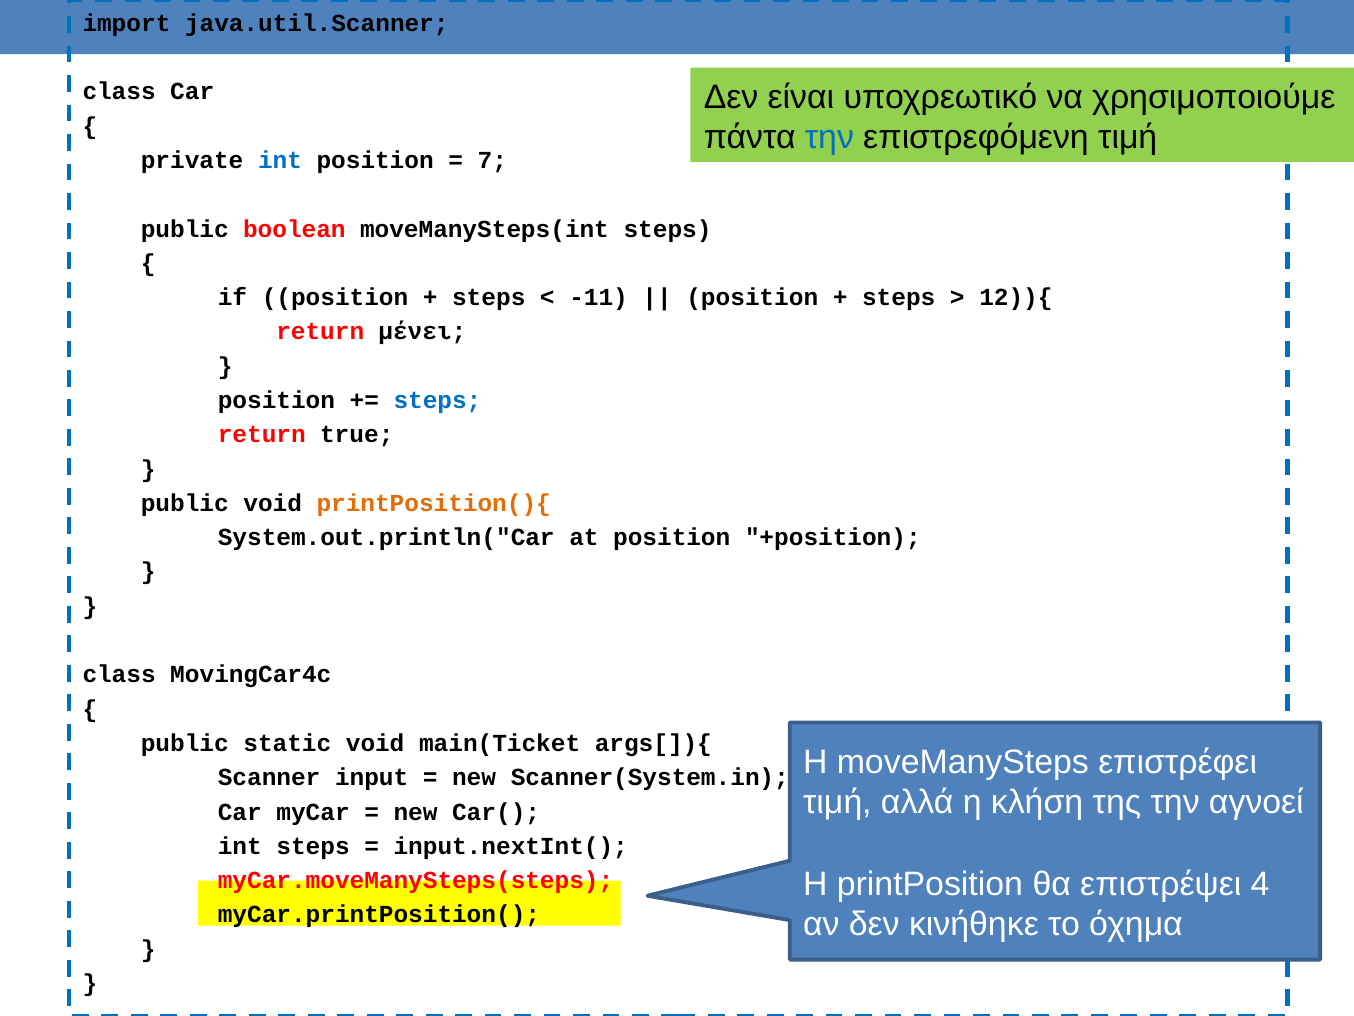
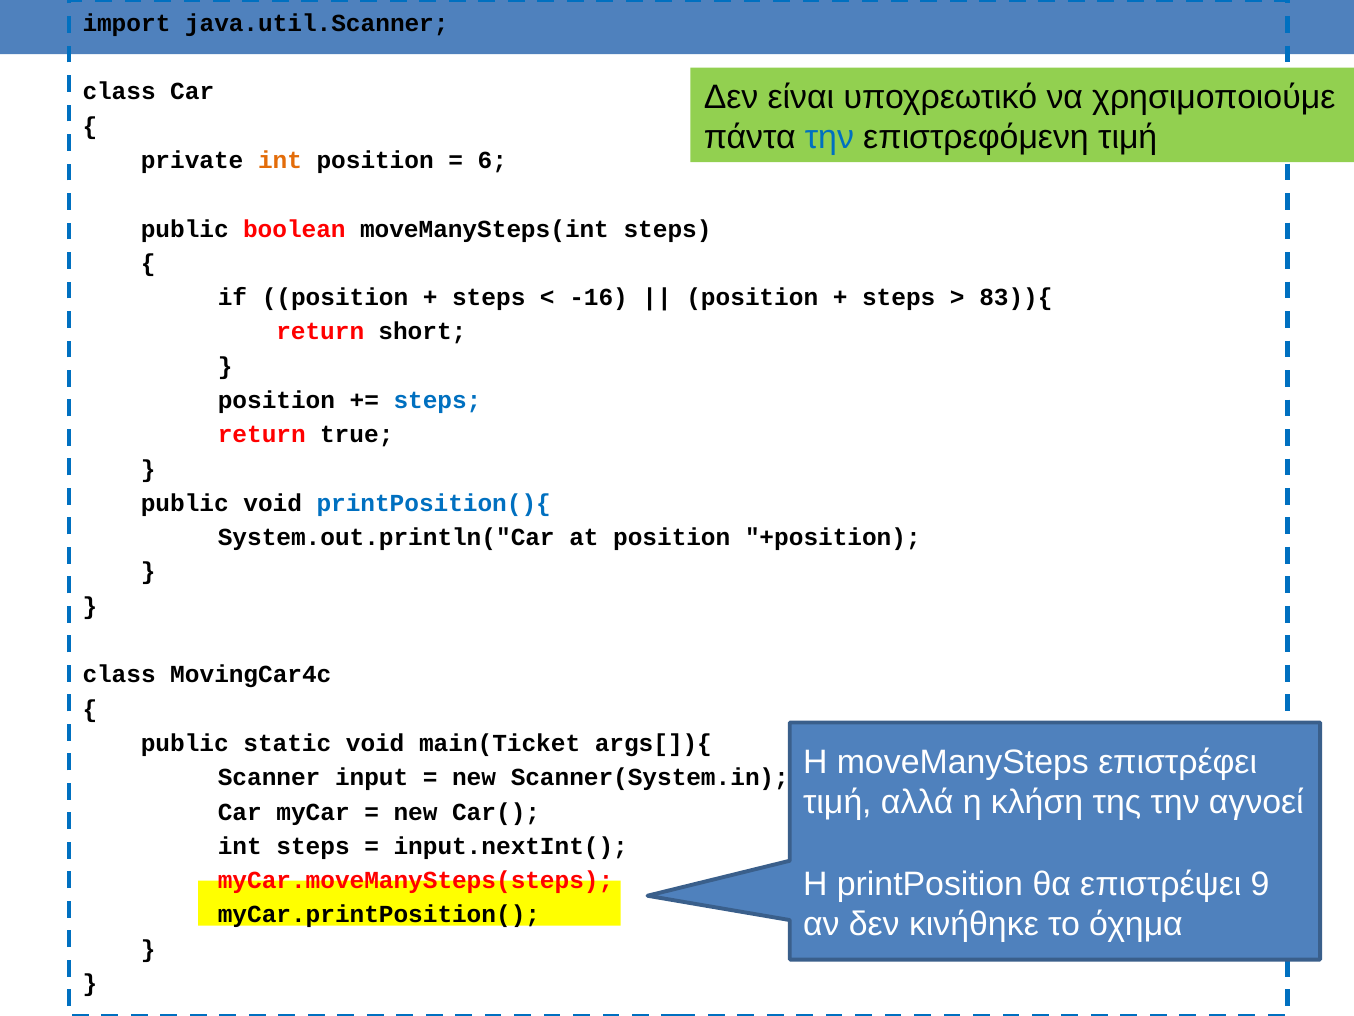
int colour: blue -> orange (280, 160)
7: 7 -> 6 (492, 160)
-11: -11 -> -16 (599, 297)
12)){: 12)){ -> 83)){ (1016, 297)
μένει: μένει -> short (422, 332)
printPosition(){ colour: orange -> blue (434, 503)
4: 4 -> 9 (1260, 884)
